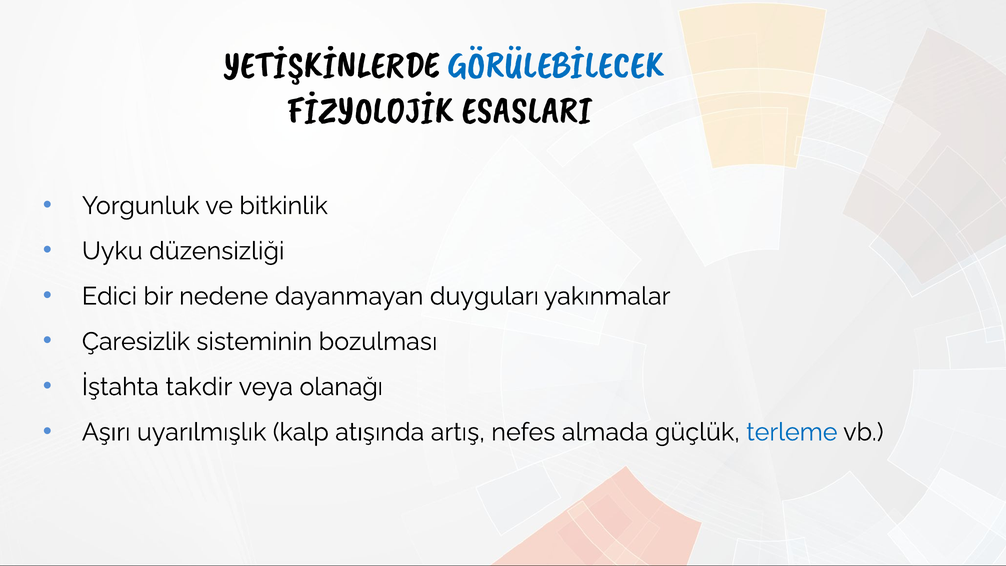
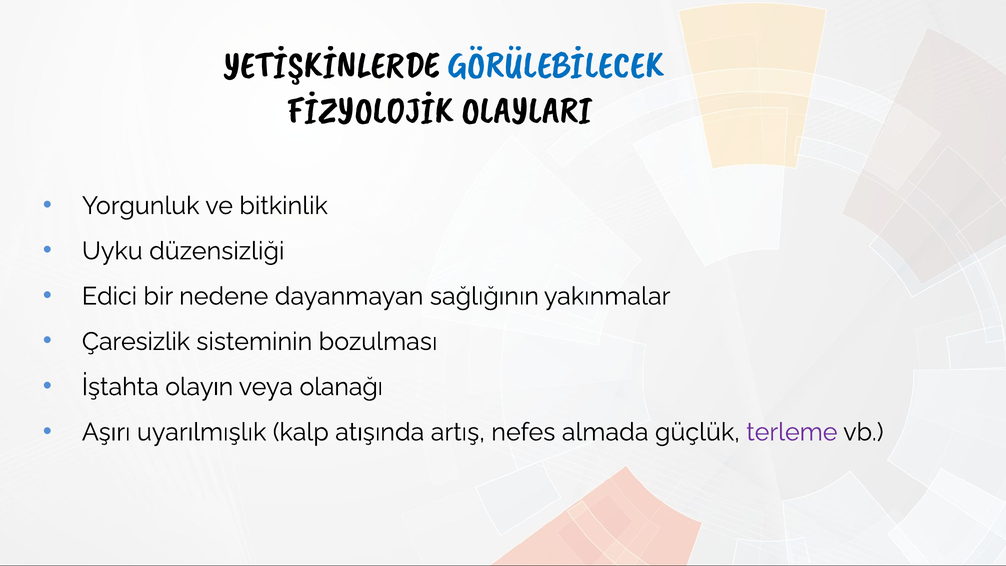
ESASLARI: ESASLARI -> OLAYLARI (527, 110)
duyguları: duyguları -> sağlığının (484, 296)
takdir: takdir -> olayın (199, 387)
terleme colour: blue -> purple (792, 432)
